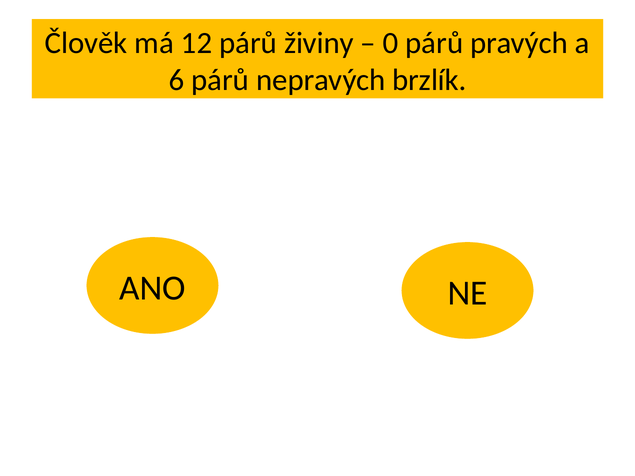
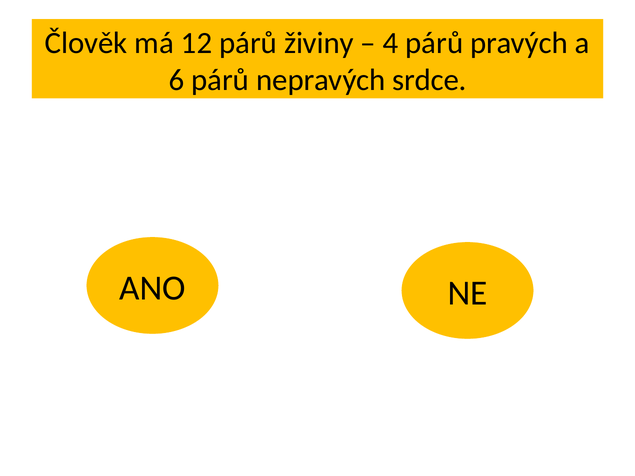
0: 0 -> 4 (391, 43)
brzlík: brzlík -> srdce (429, 80)
